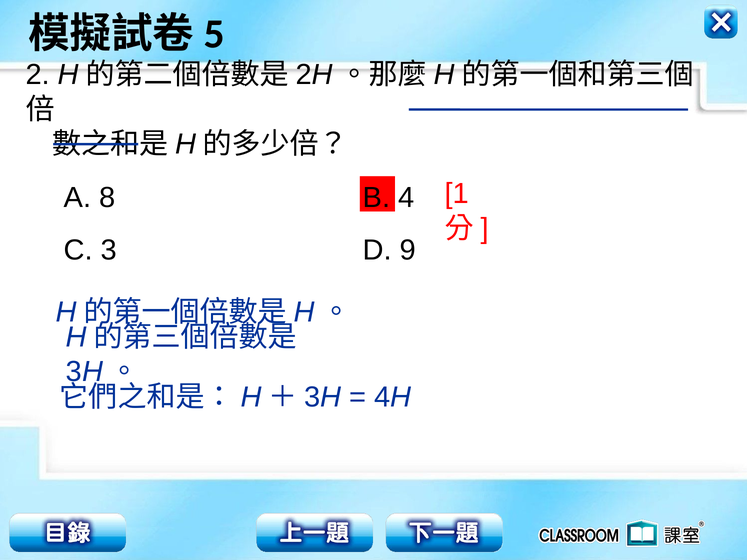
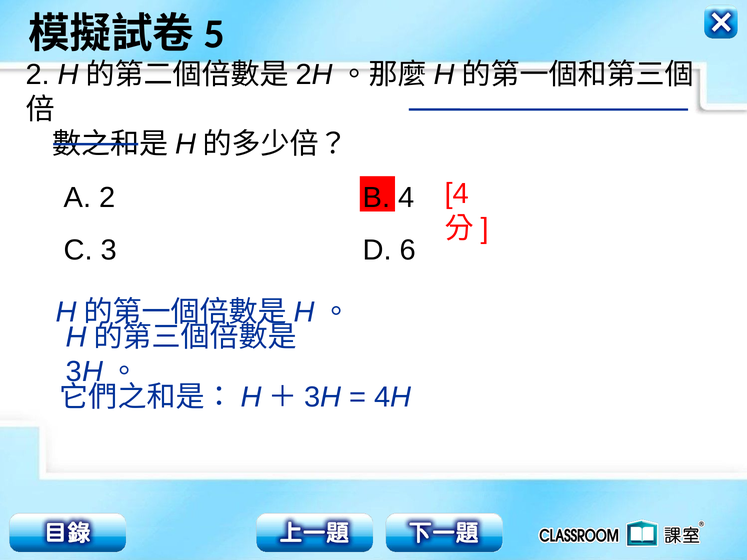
1: 1 -> 4 (457, 194)
A 8: 8 -> 2 (107, 198)
9: 9 -> 6 (408, 250)
